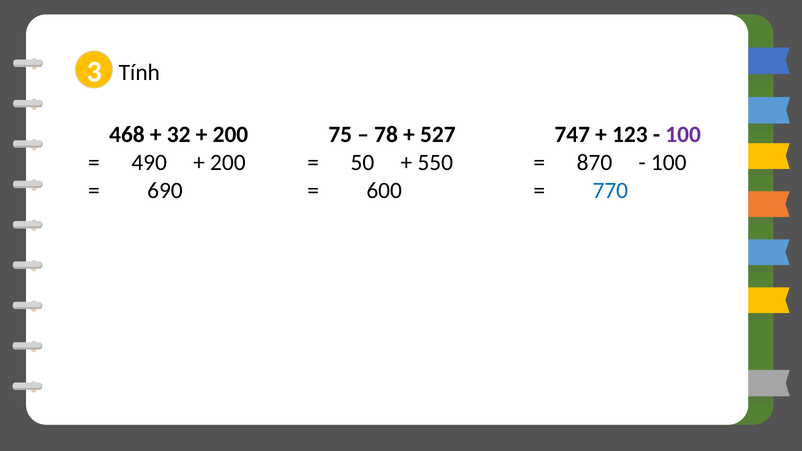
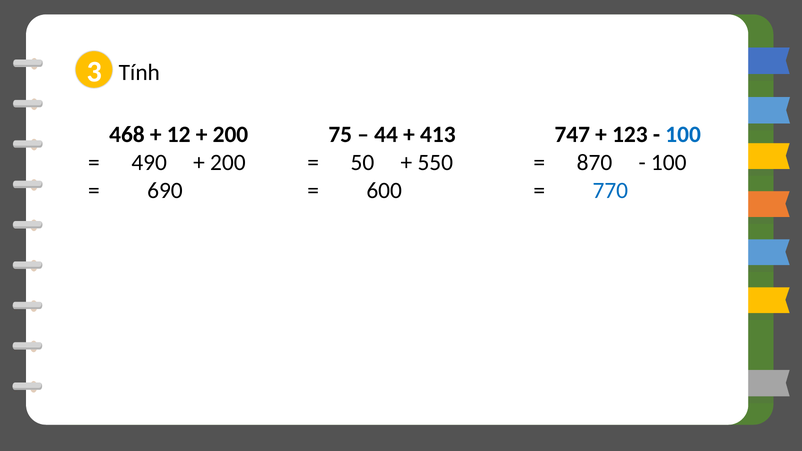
32: 32 -> 12 (179, 135)
78: 78 -> 44 (386, 135)
527: 527 -> 413 (438, 135)
100 colour: purple -> blue (683, 135)
